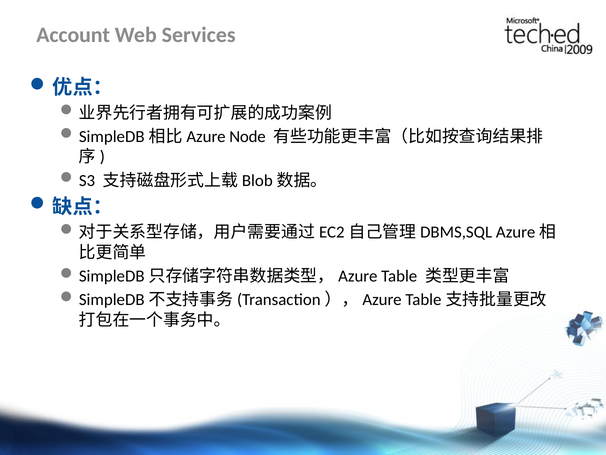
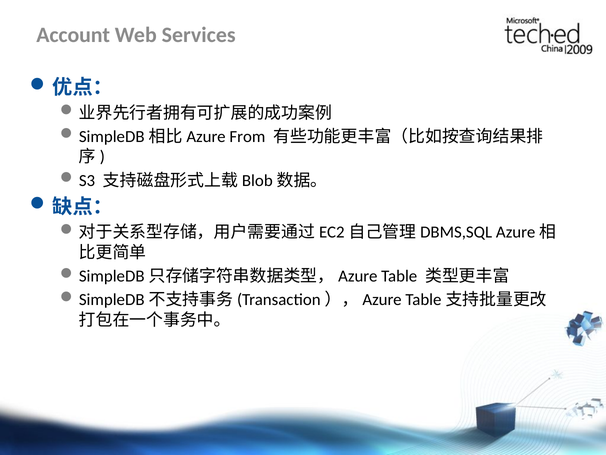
Node: Node -> From (247, 136)
